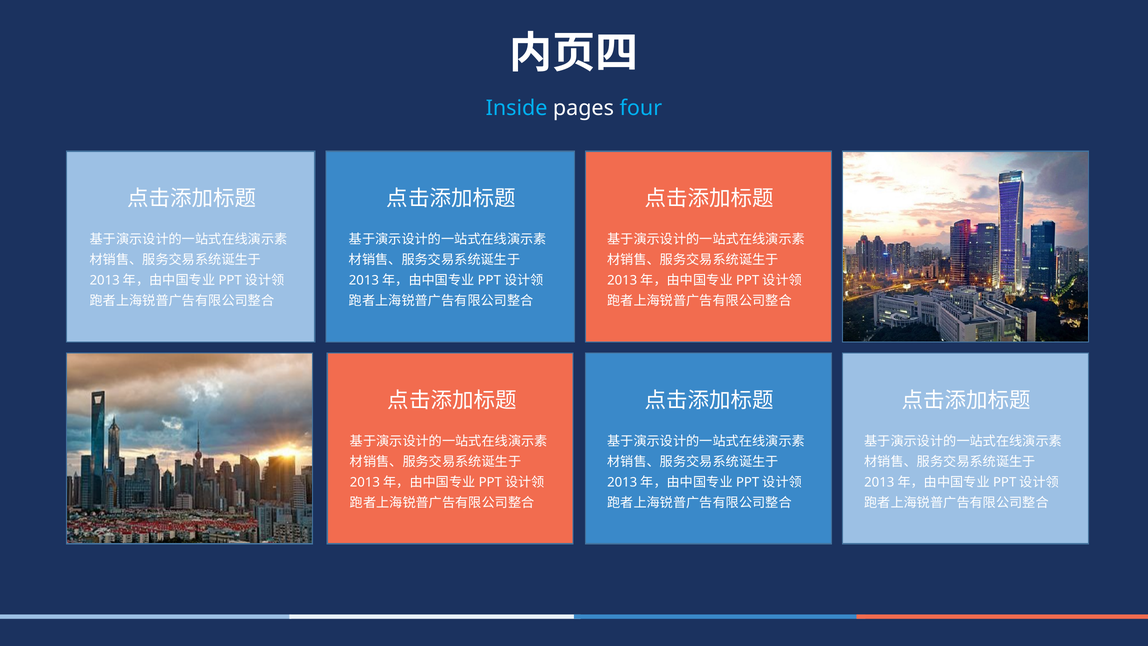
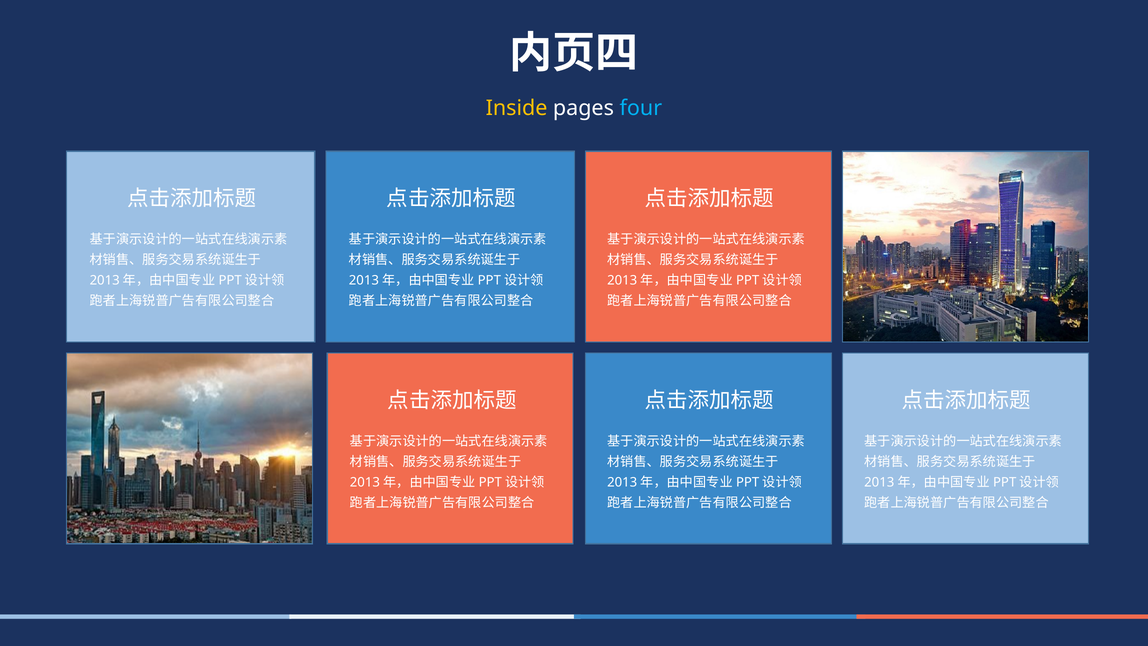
Inside colour: light blue -> yellow (517, 108)
